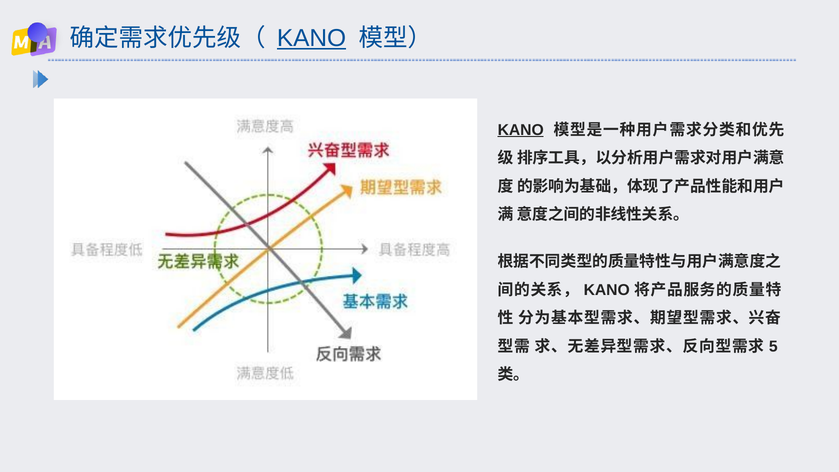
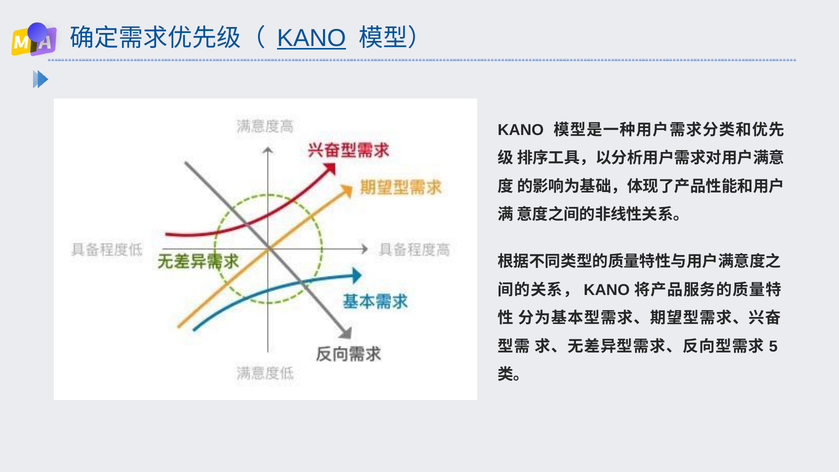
KANO underline: present -> none (521, 130)
